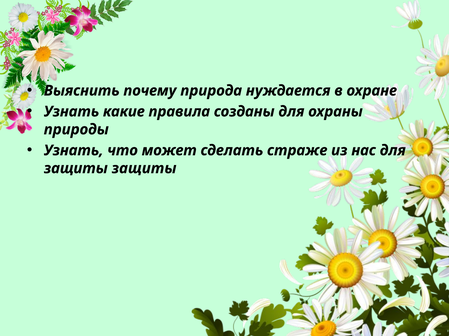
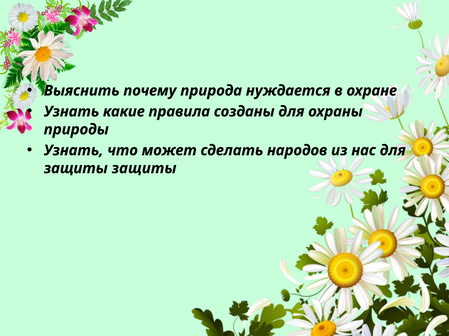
страже: страже -> народов (297, 151)
